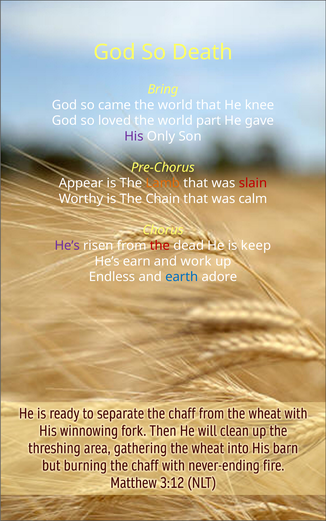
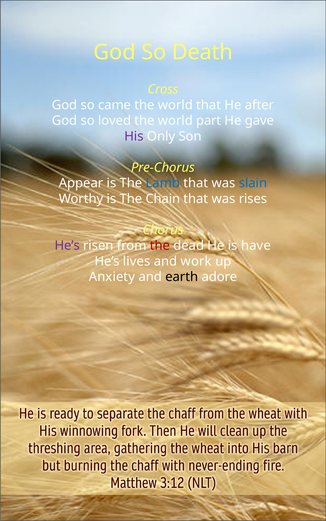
Bring: Bring -> Cross (163, 89)
knee: knee -> after (259, 105)
Lamb colour: orange -> blue (163, 183)
slain colour: red -> blue (253, 183)
calm: calm -> rises (253, 199)
keep: keep -> have (256, 246)
earn: earn -> lives (137, 262)
Endless: Endless -> Anxiety (112, 277)
earth colour: blue -> black (182, 277)
